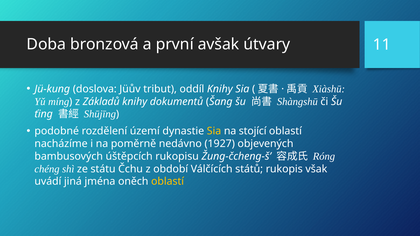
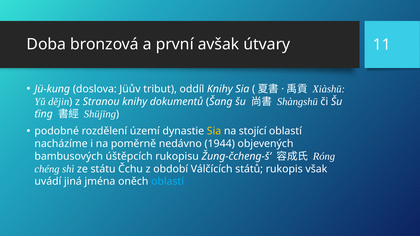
míng: míng -> dějin (59, 102)
Základů: Základů -> Stranou (101, 102)
1927: 1927 -> 1944 (220, 144)
oblastí colour: yellow -> light blue (168, 182)
